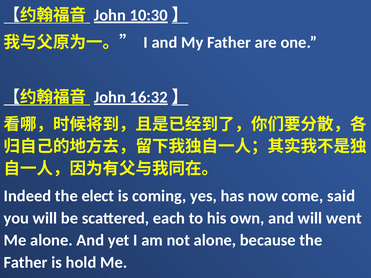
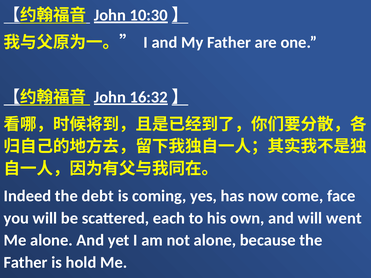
elect: elect -> debt (98, 196)
said: said -> face (341, 196)
